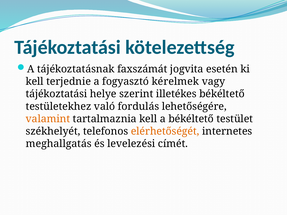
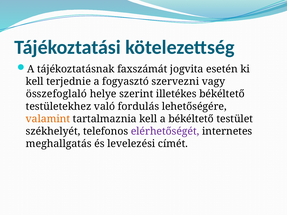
kérelmek: kérelmek -> szervezni (175, 82)
tájékoztatási: tájékoztatási -> összefoglaló (56, 94)
elérhetőségét colour: orange -> purple (165, 131)
